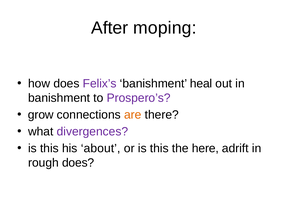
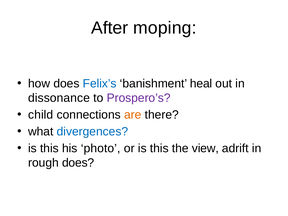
Felix’s colour: purple -> blue (100, 84)
banishment: banishment -> dissonance (59, 98)
grow: grow -> child (41, 115)
divergences colour: purple -> blue (92, 132)
about: about -> photo (101, 148)
here: here -> view (205, 148)
